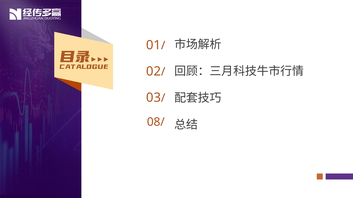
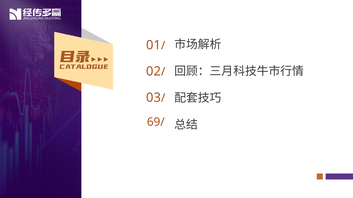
08/: 08/ -> 69/ (156, 122)
